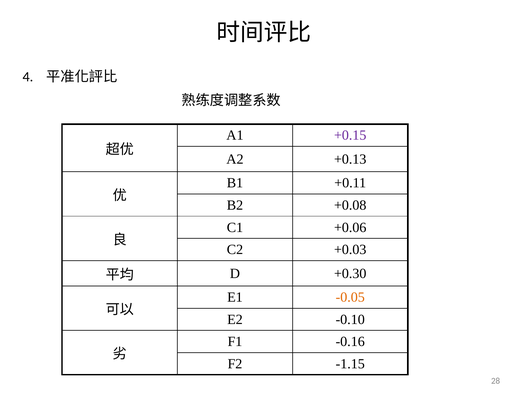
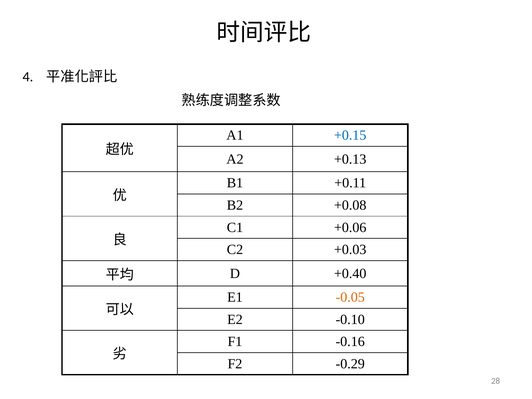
+0.15 colour: purple -> blue (350, 135)
+0.30: +0.30 -> +0.40 (350, 273)
-1.15: -1.15 -> -0.29 (350, 364)
